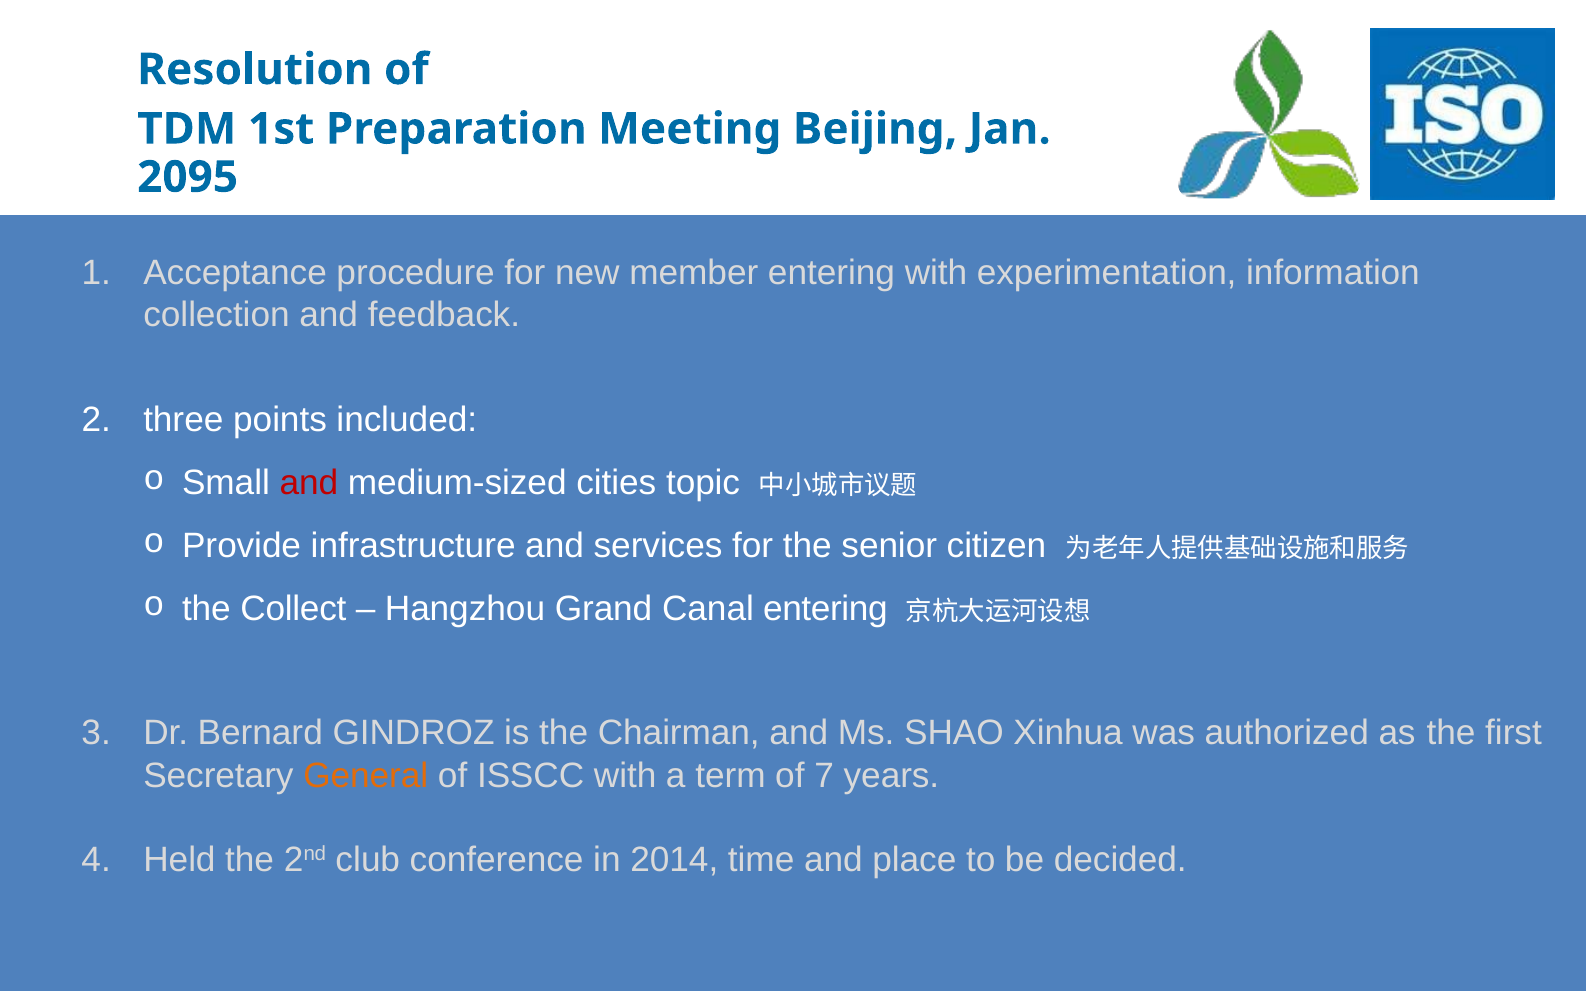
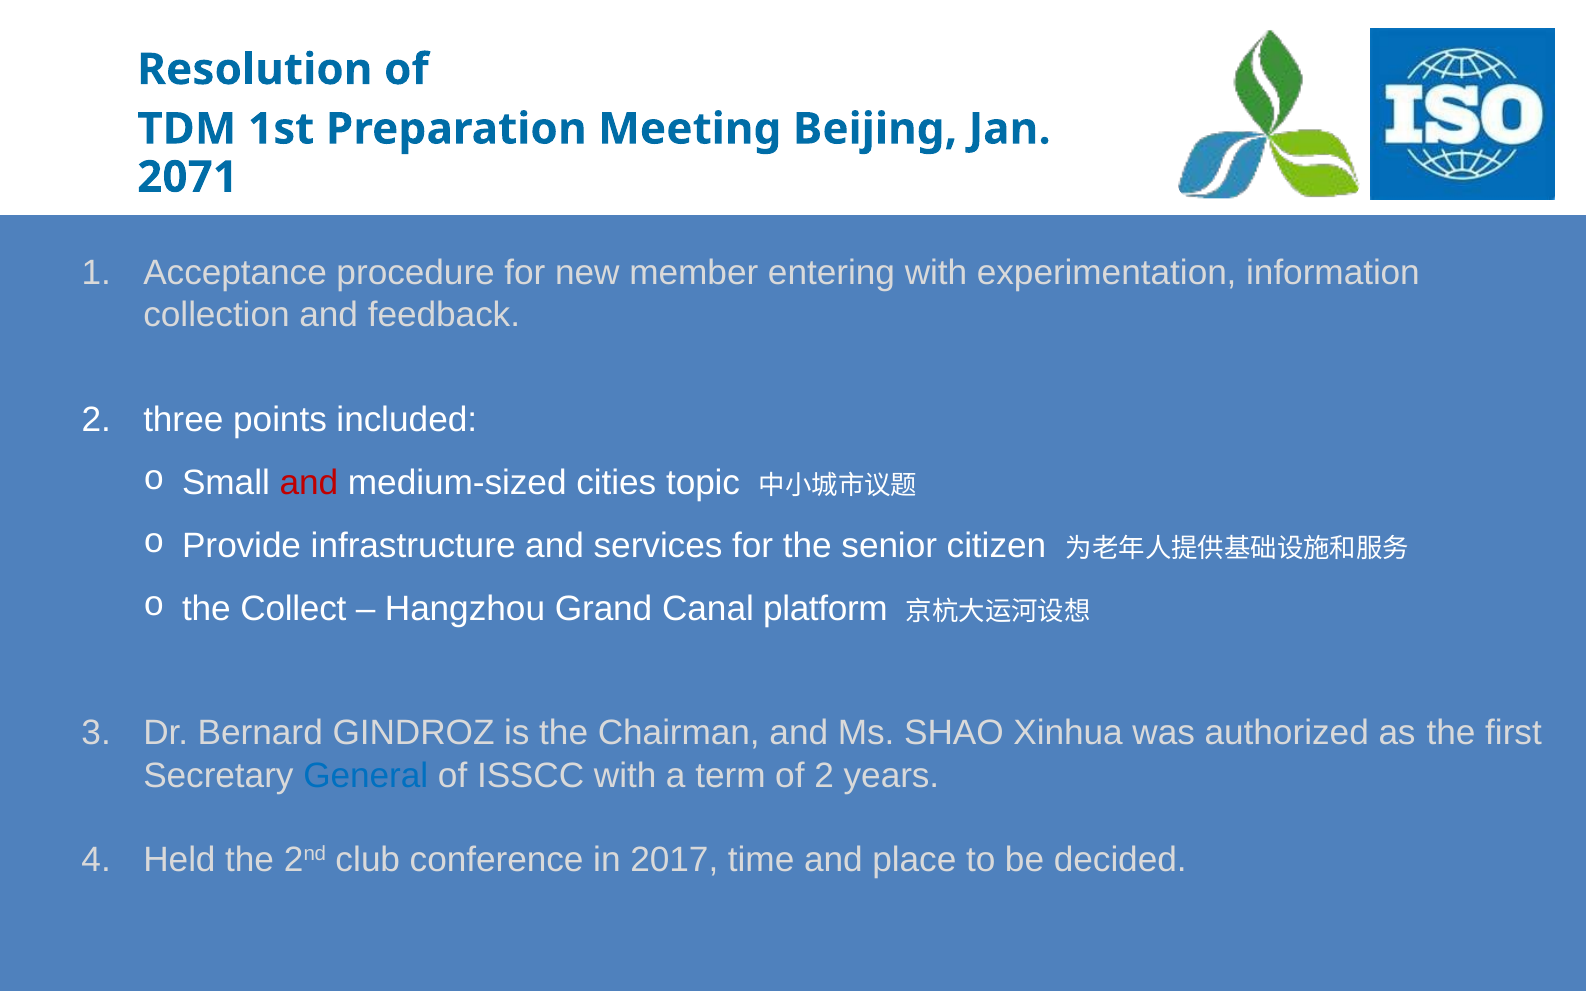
2095: 2095 -> 2071 (188, 177)
Canal entering: entering -> platform (825, 609)
General colour: orange -> blue (366, 776)
of 7: 7 -> 2 (824, 776)
2014: 2014 -> 2017 (674, 860)
